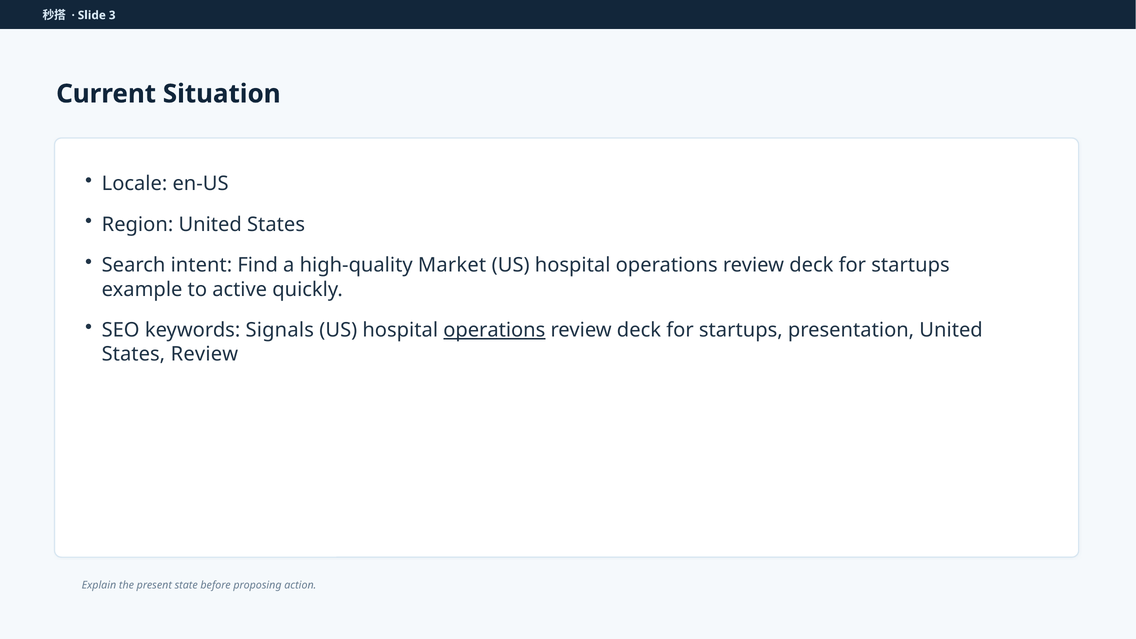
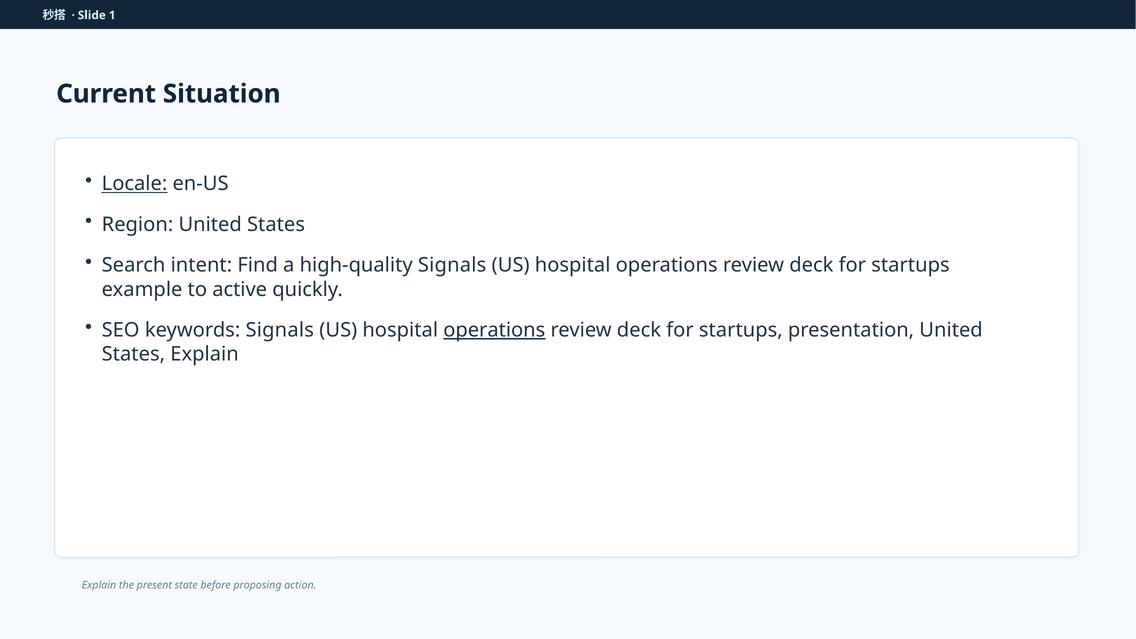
3: 3 -> 1 (112, 15)
Locale underline: none -> present (135, 184)
high-quality Market: Market -> Signals (452, 265)
States Review: Review -> Explain (205, 354)
